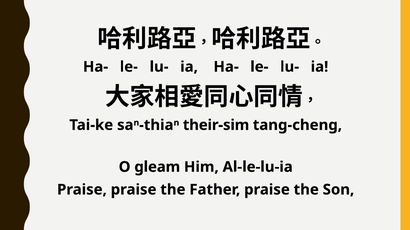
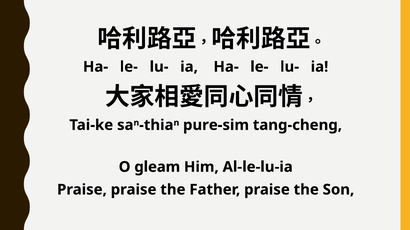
their-sim: their-sim -> pure-sim (216, 125)
